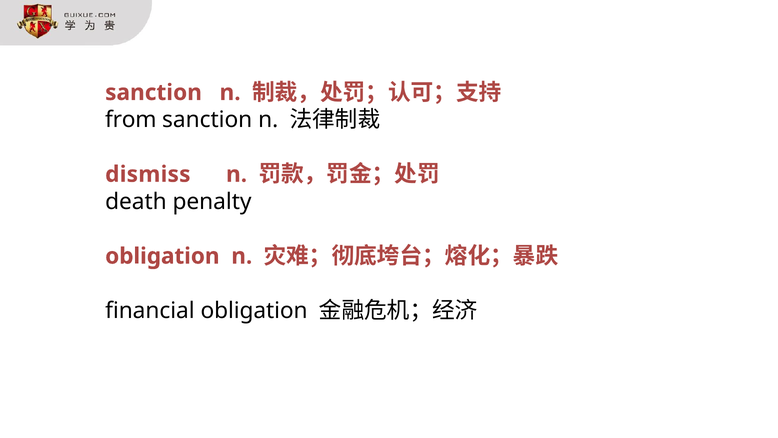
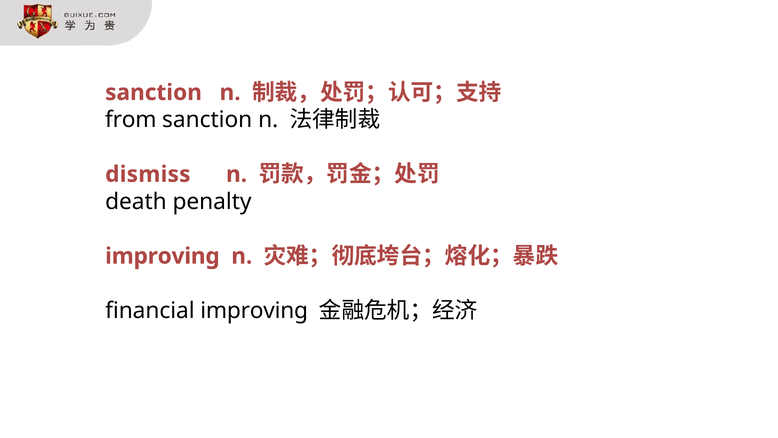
obligation: obligation -> improving (162, 256)
financial obligation: obligation -> improving (254, 310)
